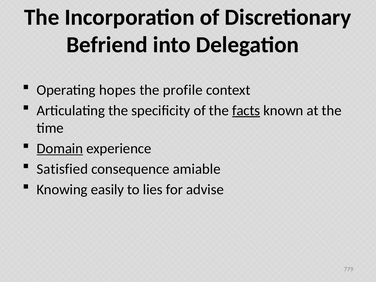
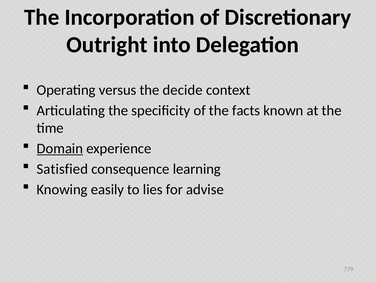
Befriend: Befriend -> Outright (107, 45)
hopes: hopes -> versus (118, 90)
profile: profile -> decide (183, 90)
facts underline: present -> none (246, 111)
amiable: amiable -> learning (197, 169)
